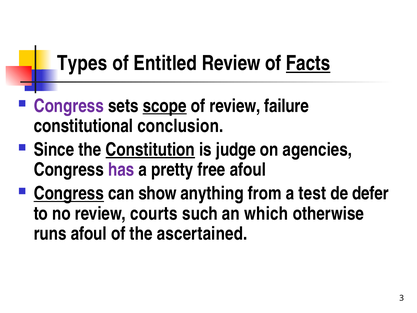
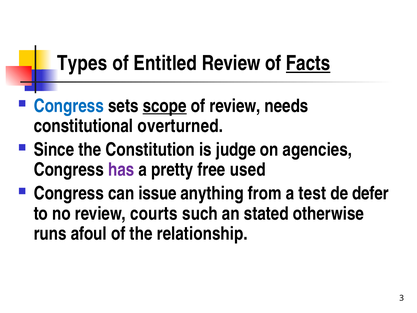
Congress colour: purple -> blue (69, 106)
failure: failure -> needs (286, 106)
conclusion: conclusion -> overturned (180, 126)
Constitution underline: present -> none (150, 150)
free afoul: afoul -> used (248, 170)
Congress underline: present -> none (69, 193)
show: show -> issue (158, 193)
which: which -> stated (266, 213)
ascertained: ascertained -> relationship (202, 233)
